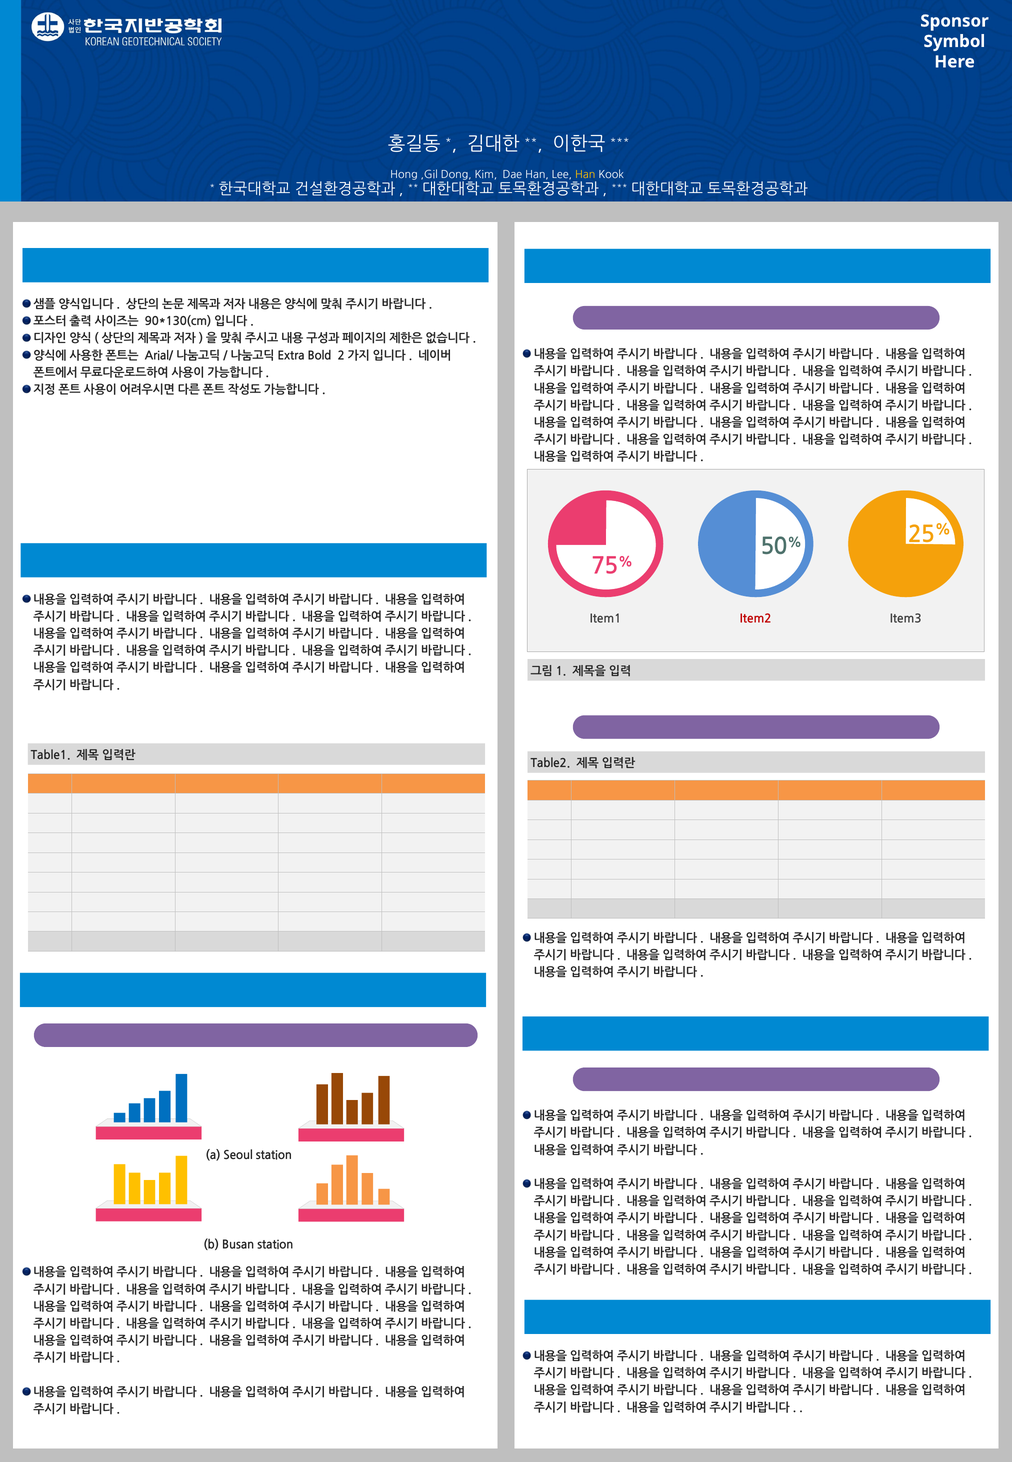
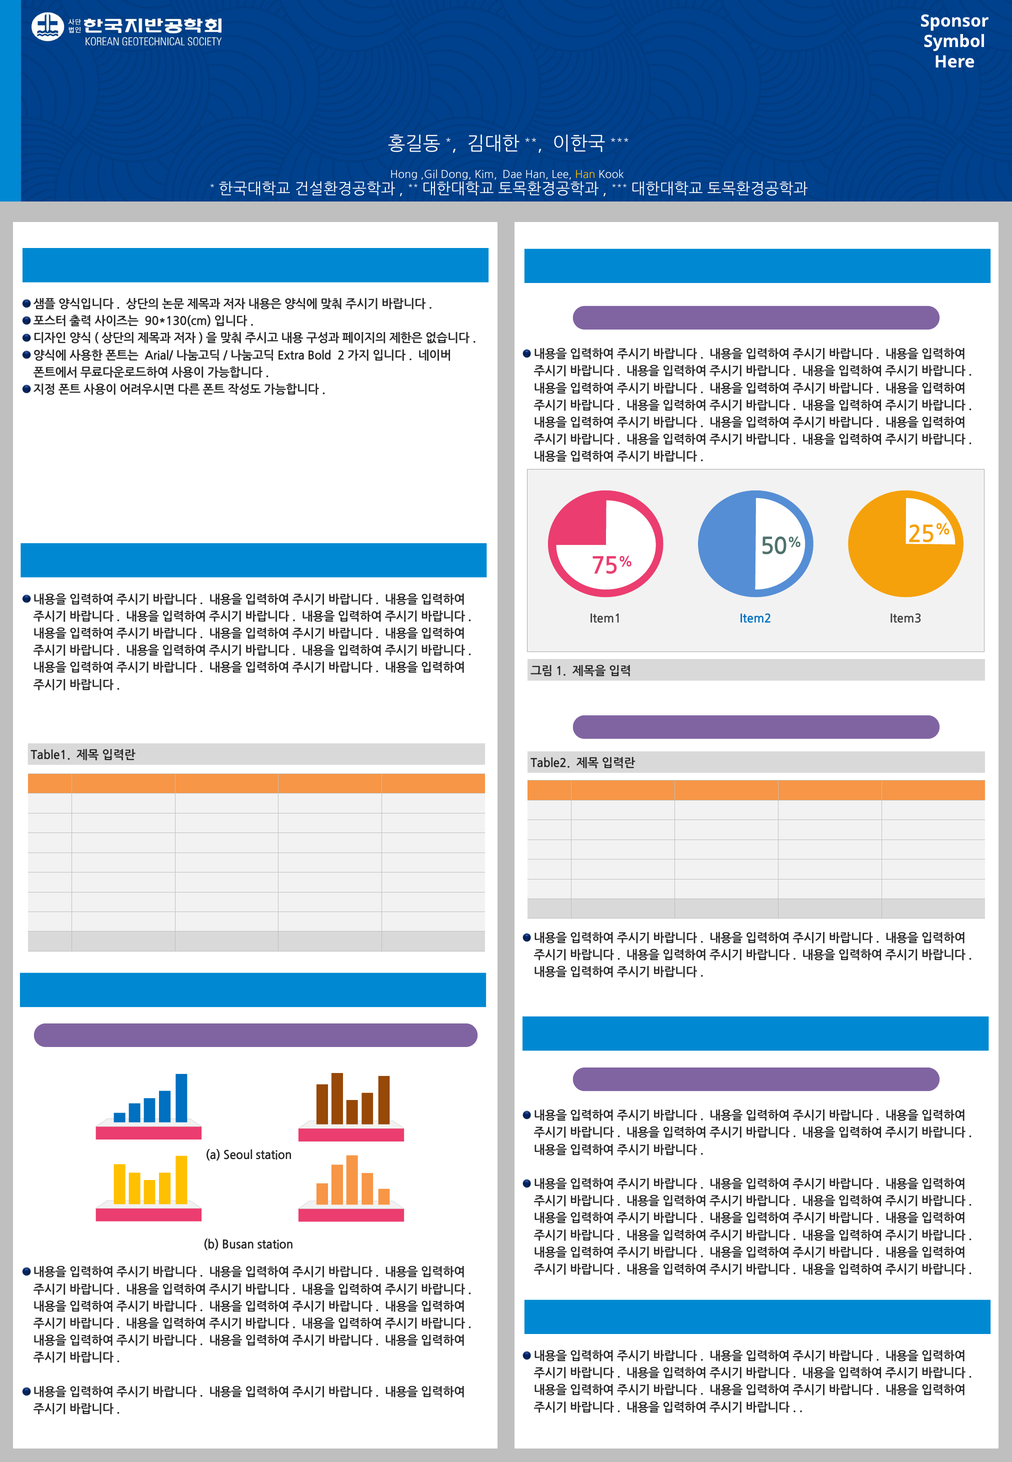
Item2 colour: red -> blue (756, 619)
